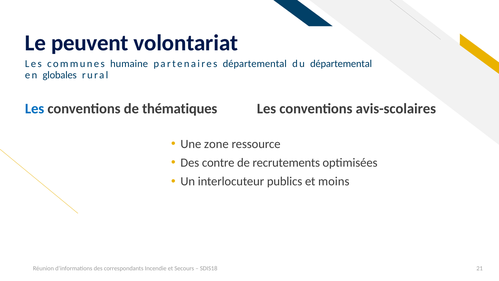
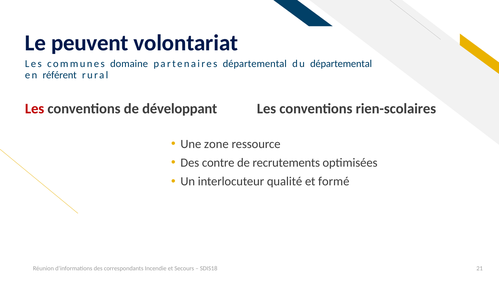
humaine: humaine -> domaine (129, 64)
globales: globales -> référent (60, 75)
Les colour: blue -> red (35, 109)
thématiques: thématiques -> développant (180, 109)
avis-scolaires: avis-scolaires -> rien-scolaires (396, 109)
publics: publics -> qualité (285, 181)
moins: moins -> formé (334, 181)
